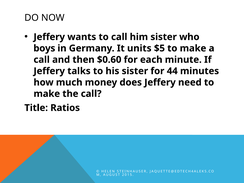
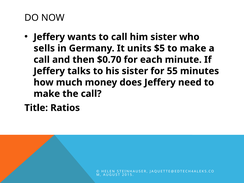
boys: boys -> sells (44, 48)
$0.60: $0.60 -> $0.70 (109, 60)
44: 44 -> 55 (172, 71)
